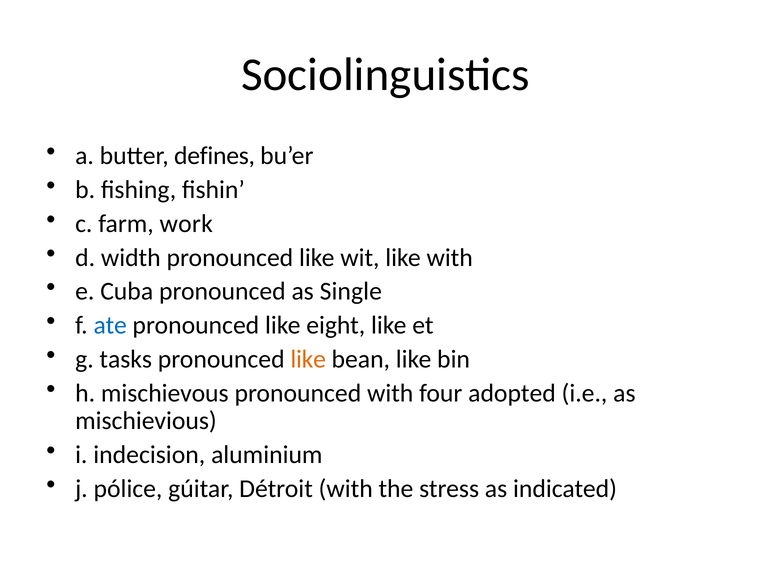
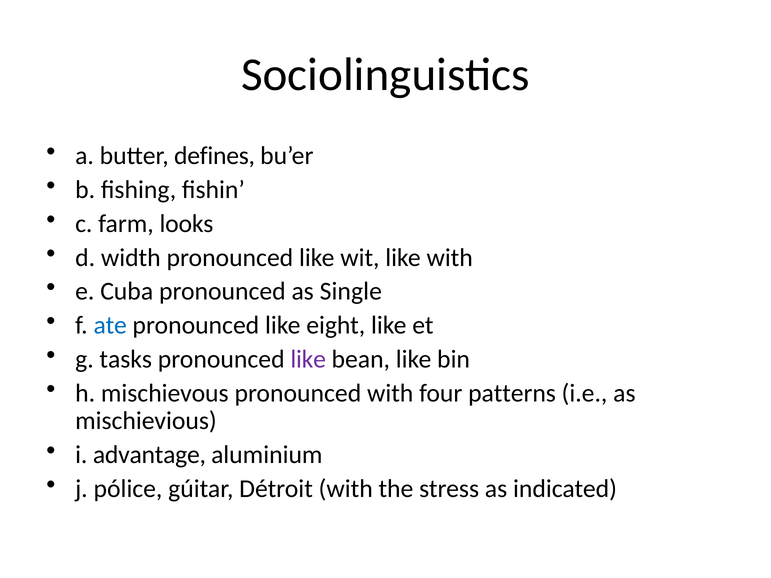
work: work -> looks (186, 224)
like colour: orange -> purple (308, 359)
adopted: adopted -> patterns (512, 393)
indecision: indecision -> advantage (149, 455)
